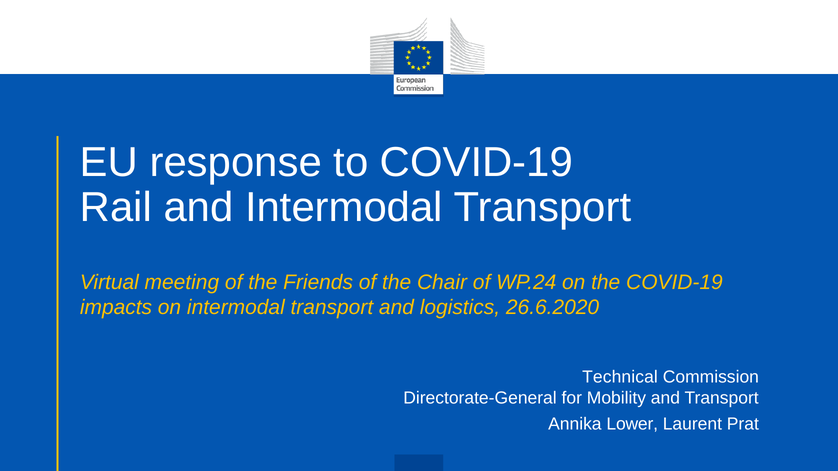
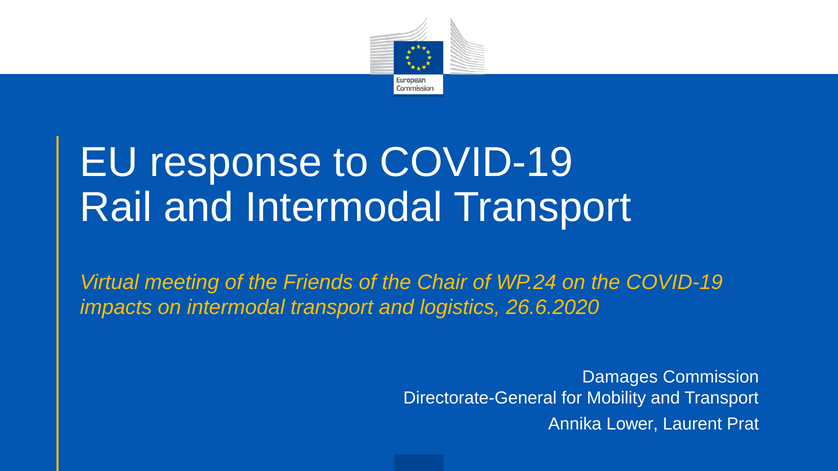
Technical: Technical -> Damages (620, 377)
